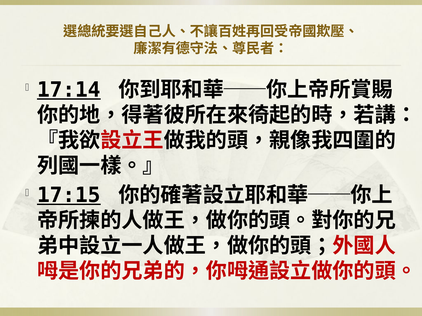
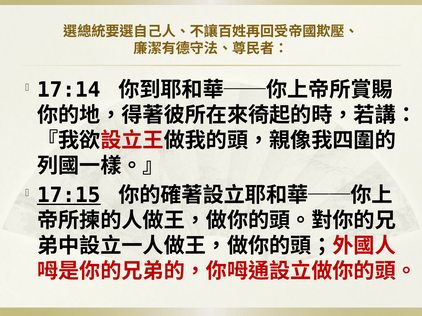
17:14 underline: present -> none (69, 90)
